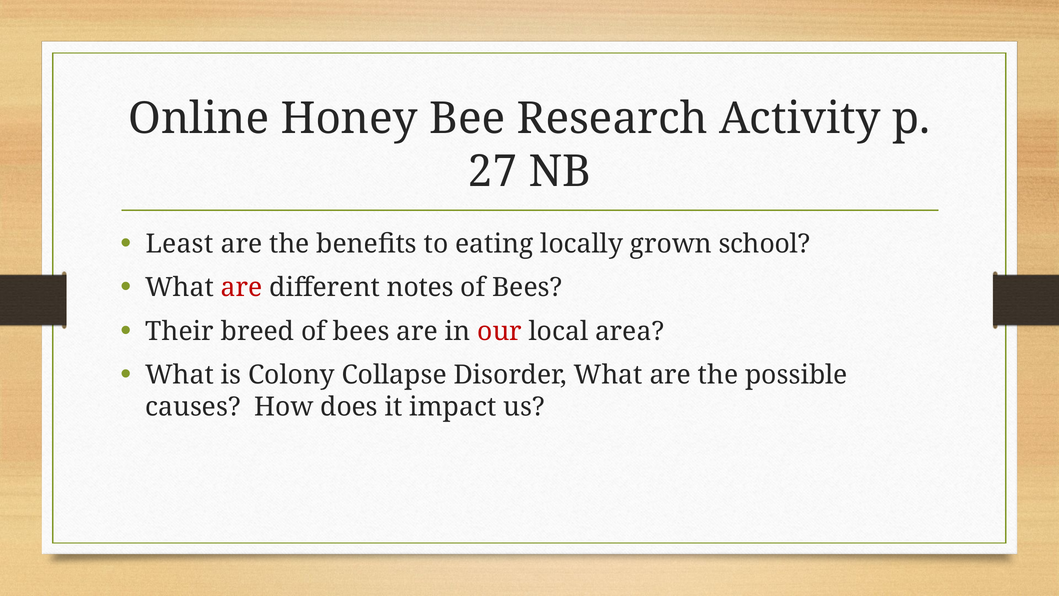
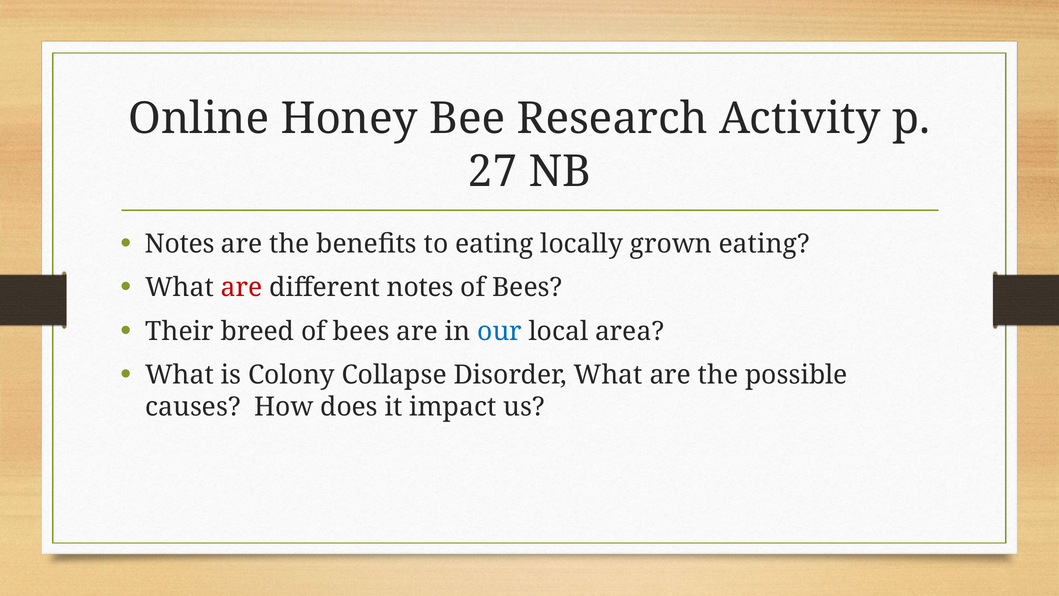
Least: Least -> Notes (180, 244)
grown school: school -> eating (764, 244)
our colour: red -> blue (500, 331)
